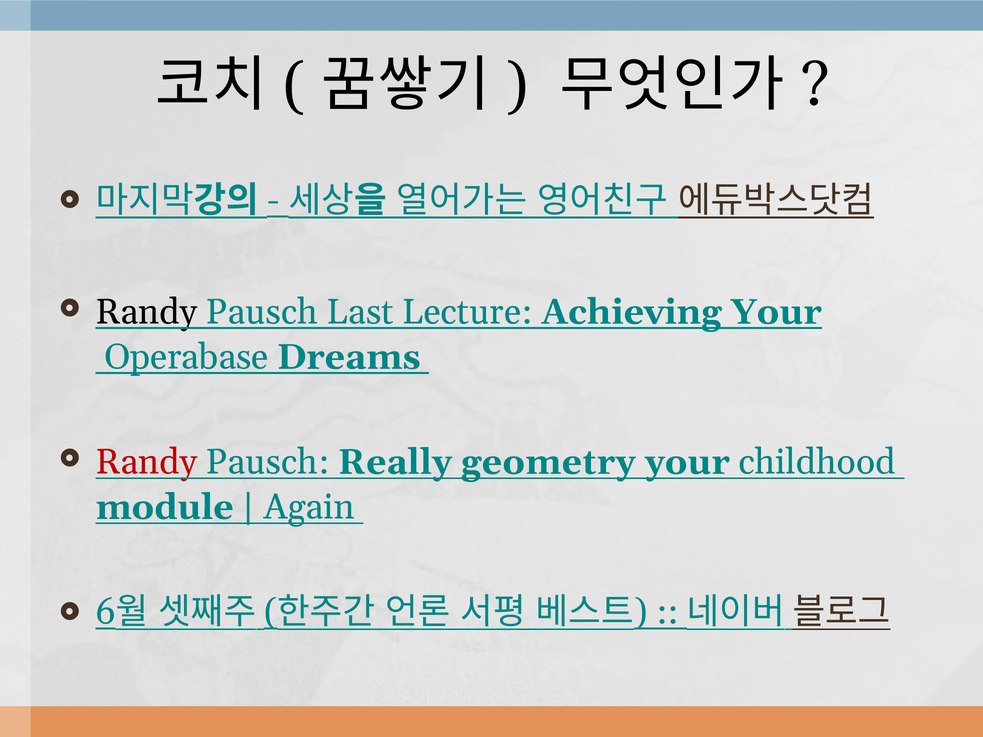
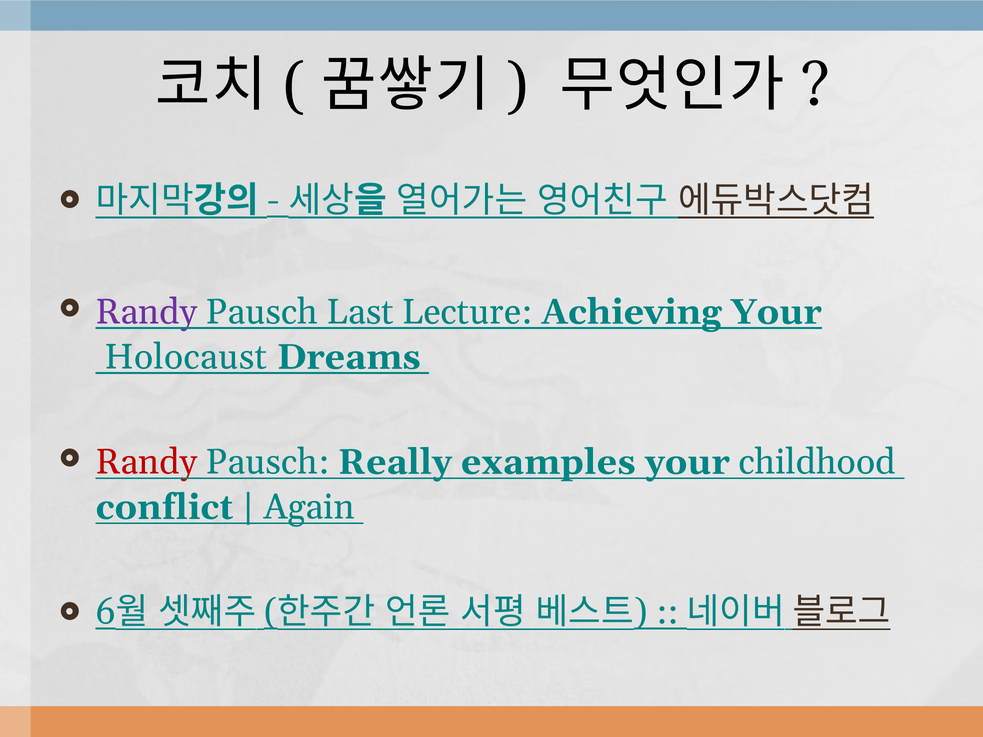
Randy colour: black -> purple (146, 312)
Operabase: Operabase -> Holocaust (186, 357)
geometry: geometry -> examples (548, 462)
module: module -> conflict (165, 507)
